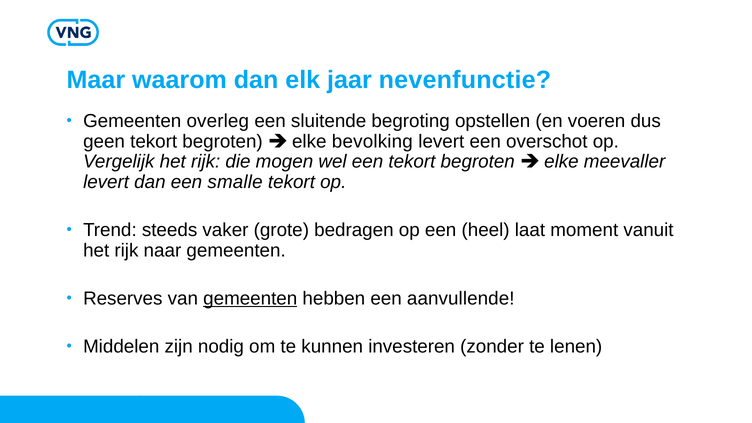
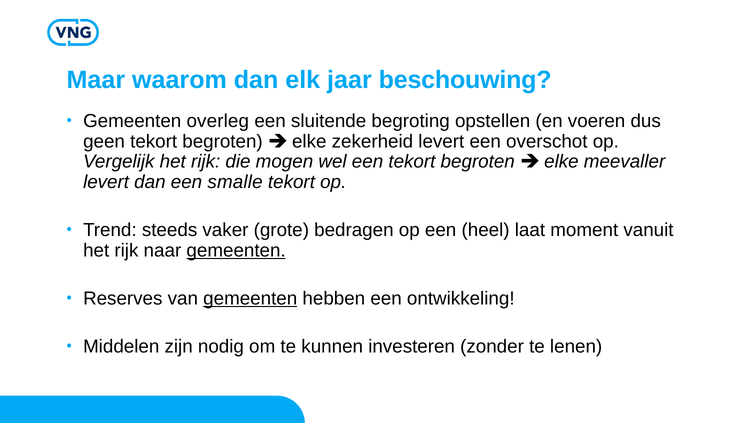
nevenfunctie: nevenfunctie -> beschouwing (465, 80)
bevolking: bevolking -> zekerheid (372, 141)
gemeenten underline: none -> present (236, 250)
aanvullende: aanvullende -> ontwikkeling (461, 298)
